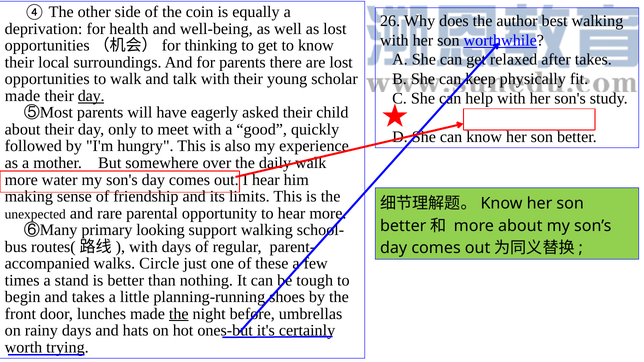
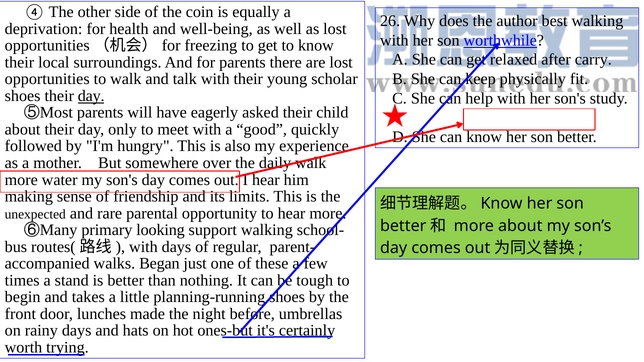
thinking: thinking -> freezing (211, 46)
after takes: takes -> carry (593, 60)
made: made -> shoes (23, 96)
Circle: Circle -> Began (159, 264)
the underline: present -> none (179, 314)
